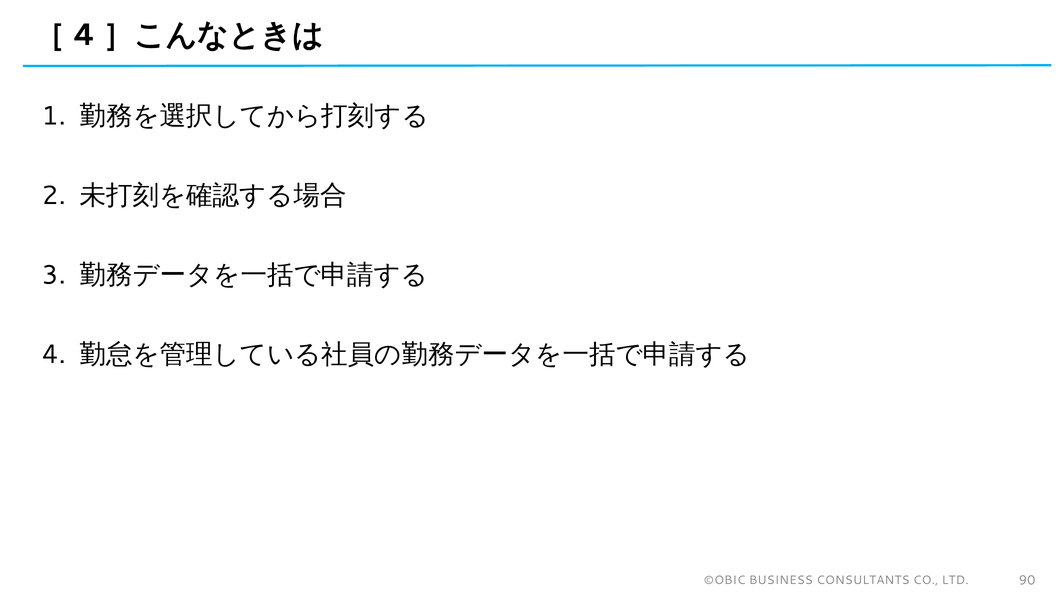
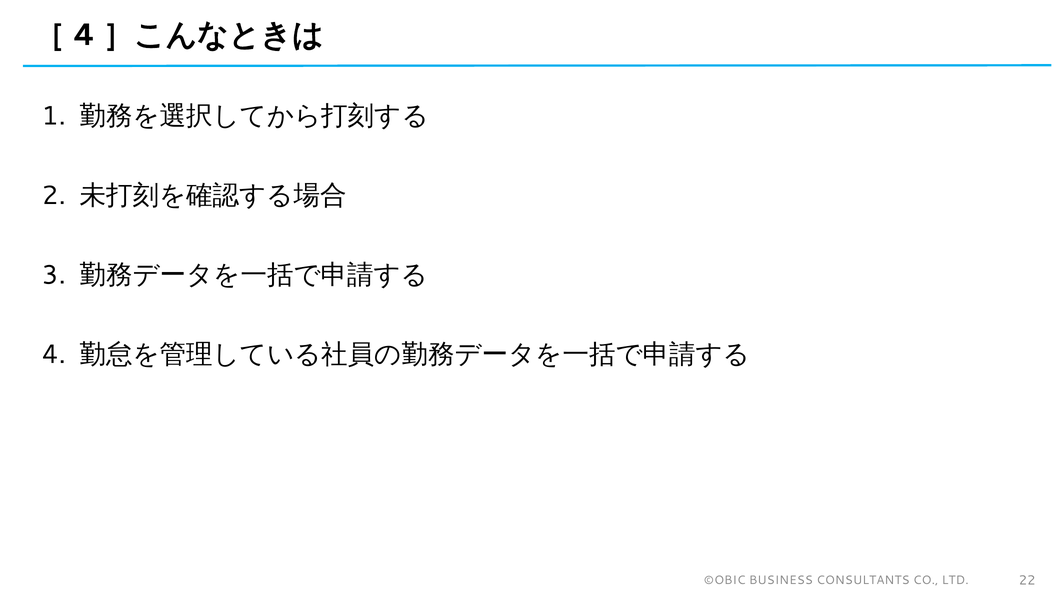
90: 90 -> 22 (1027, 580)
